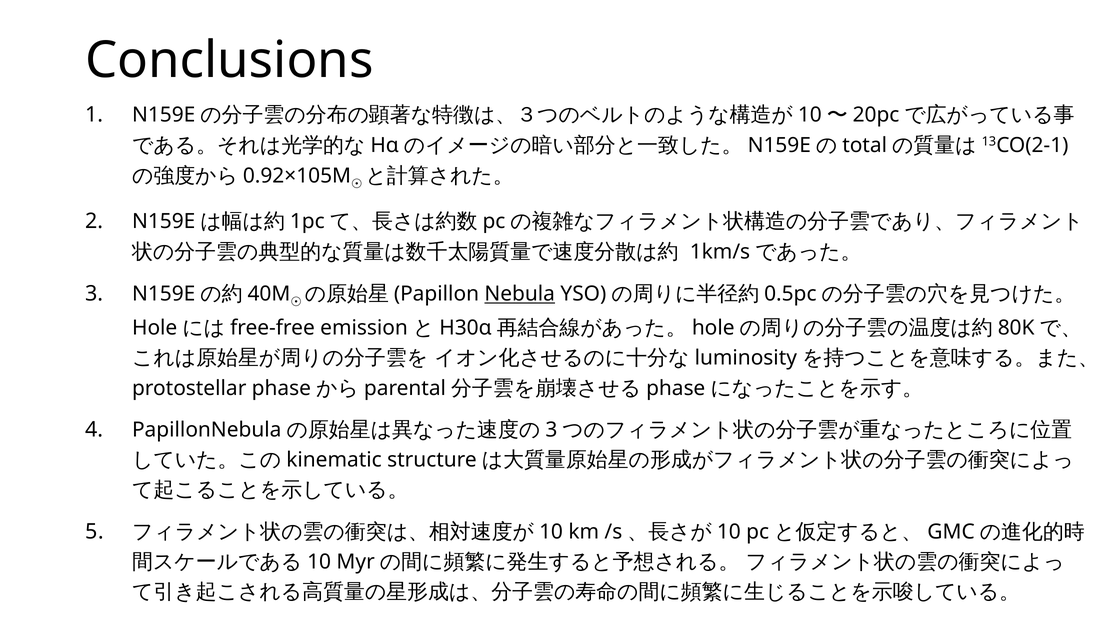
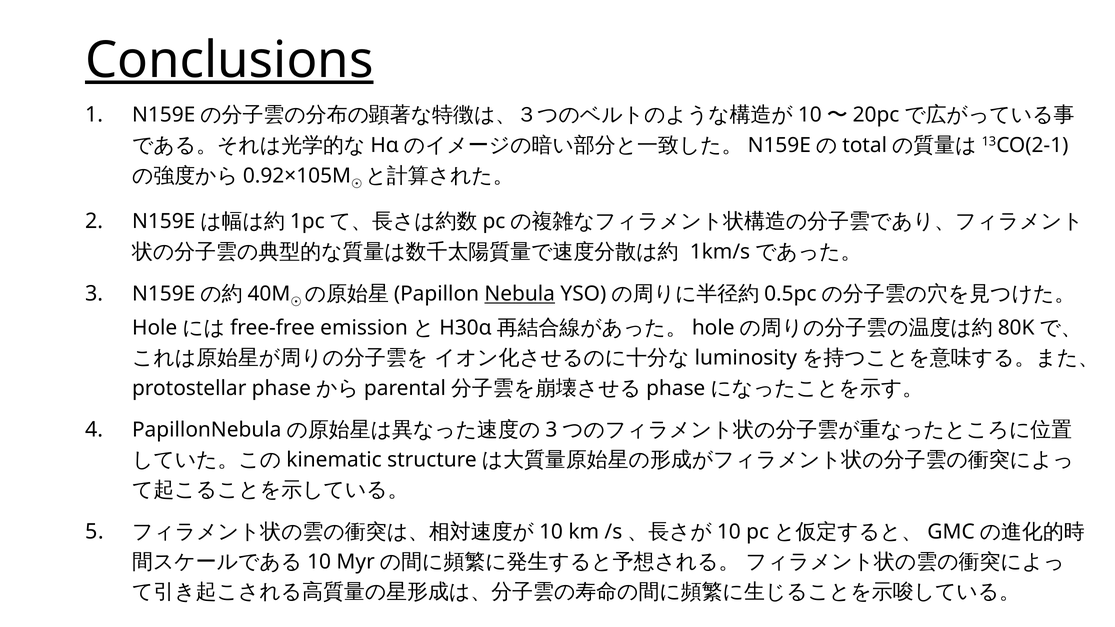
Conclusions underline: none -> present (229, 60)
